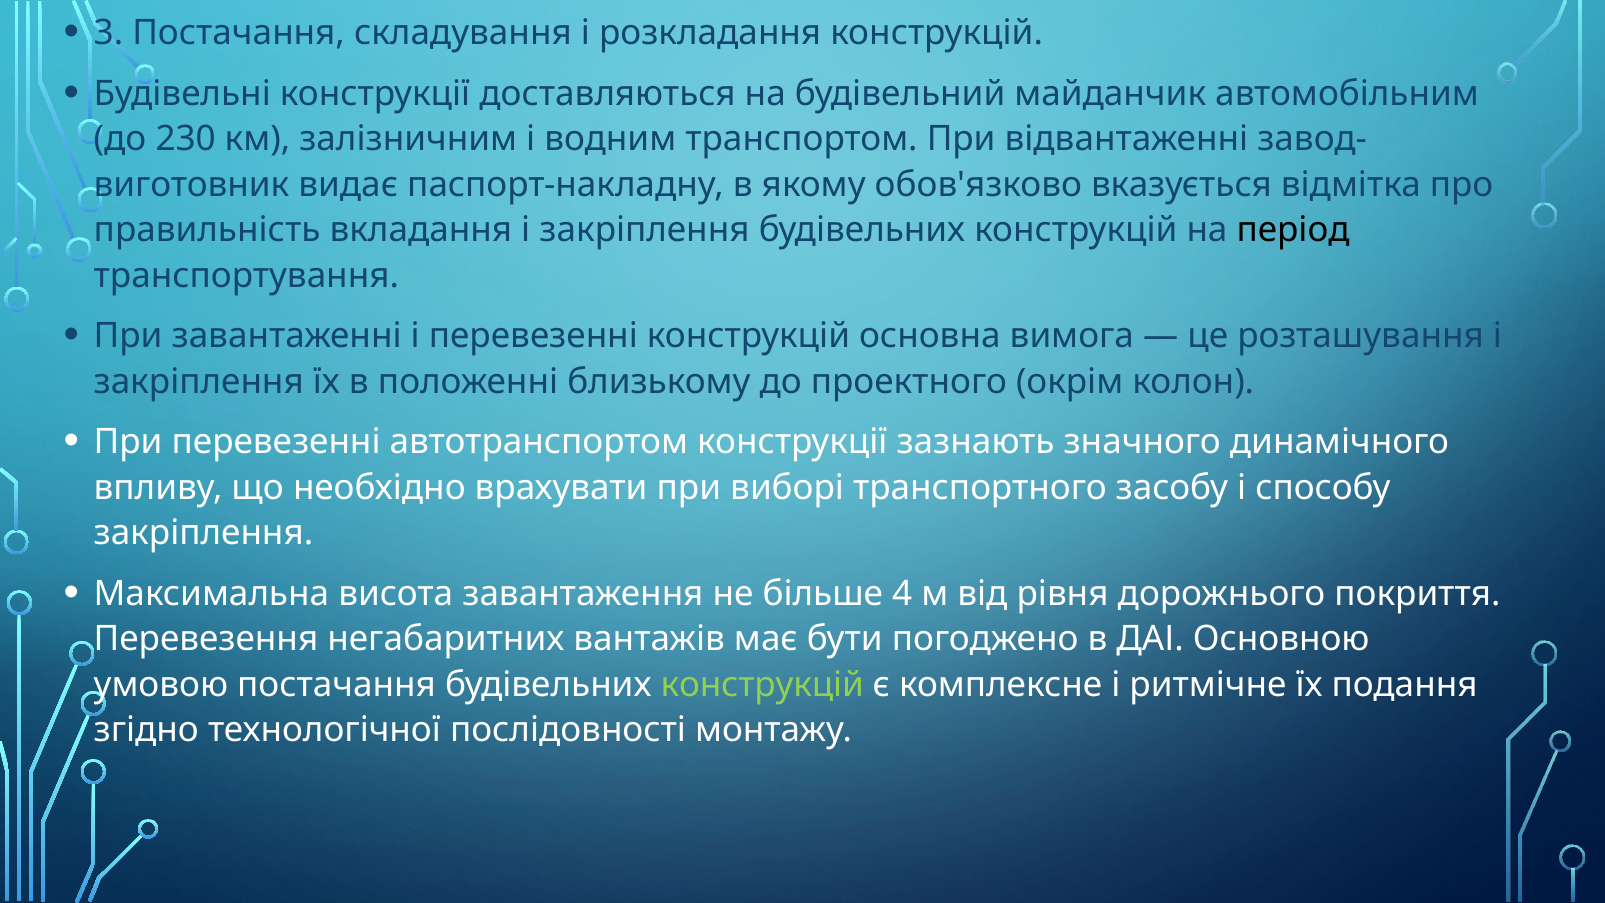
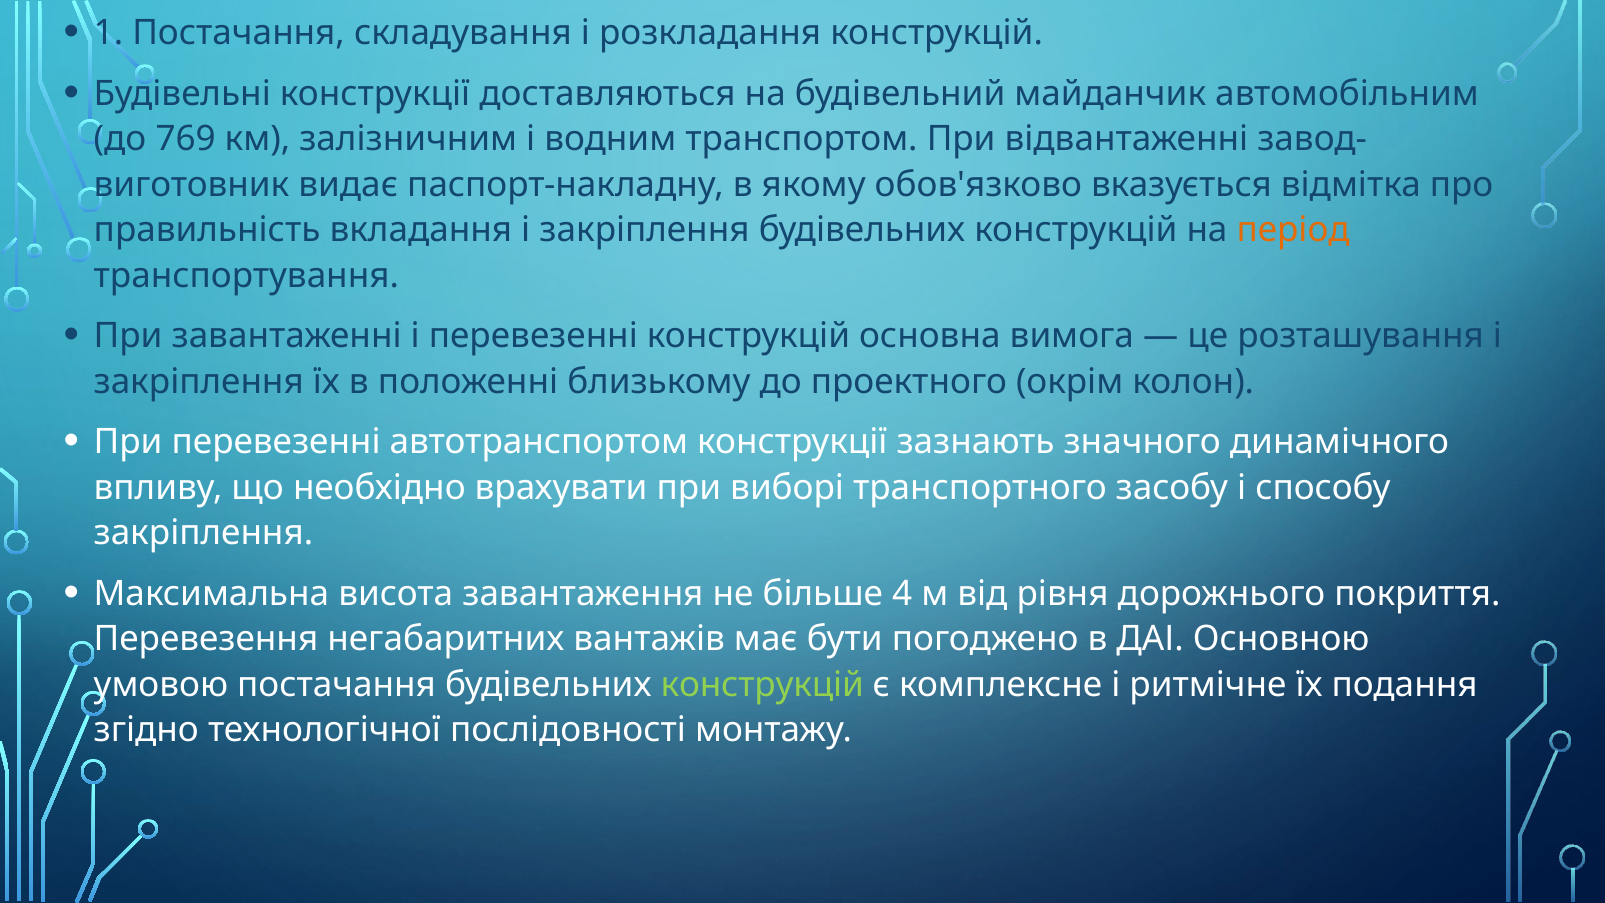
3: 3 -> 1 (108, 33)
230: 230 -> 769 (186, 139)
період colour: black -> orange (1293, 230)
